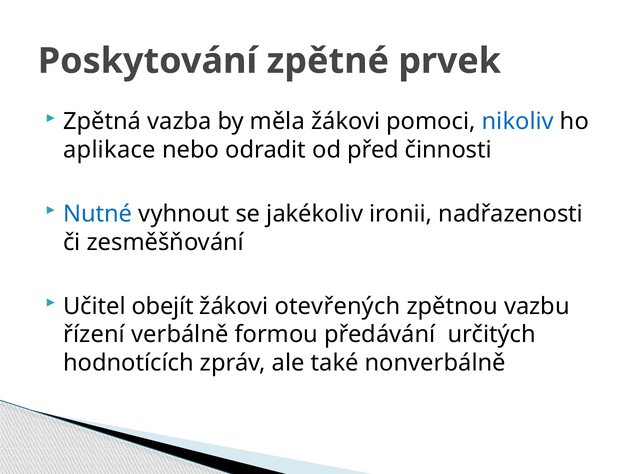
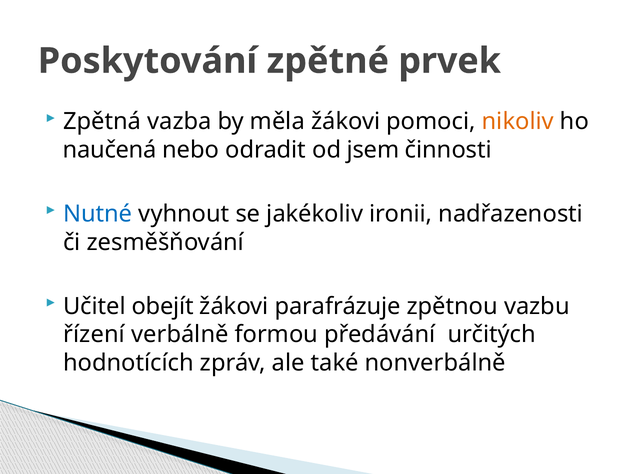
nikoliv colour: blue -> orange (518, 121)
aplikace: aplikace -> naučená (110, 150)
před: před -> jsem (373, 150)
otevřených: otevřených -> parafrázuje (338, 306)
